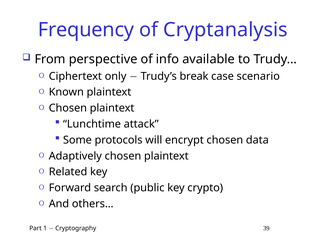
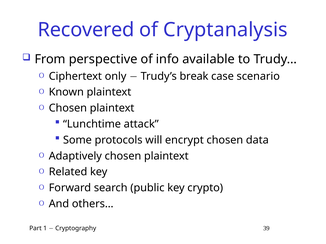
Frequency: Frequency -> Recovered (86, 30)
